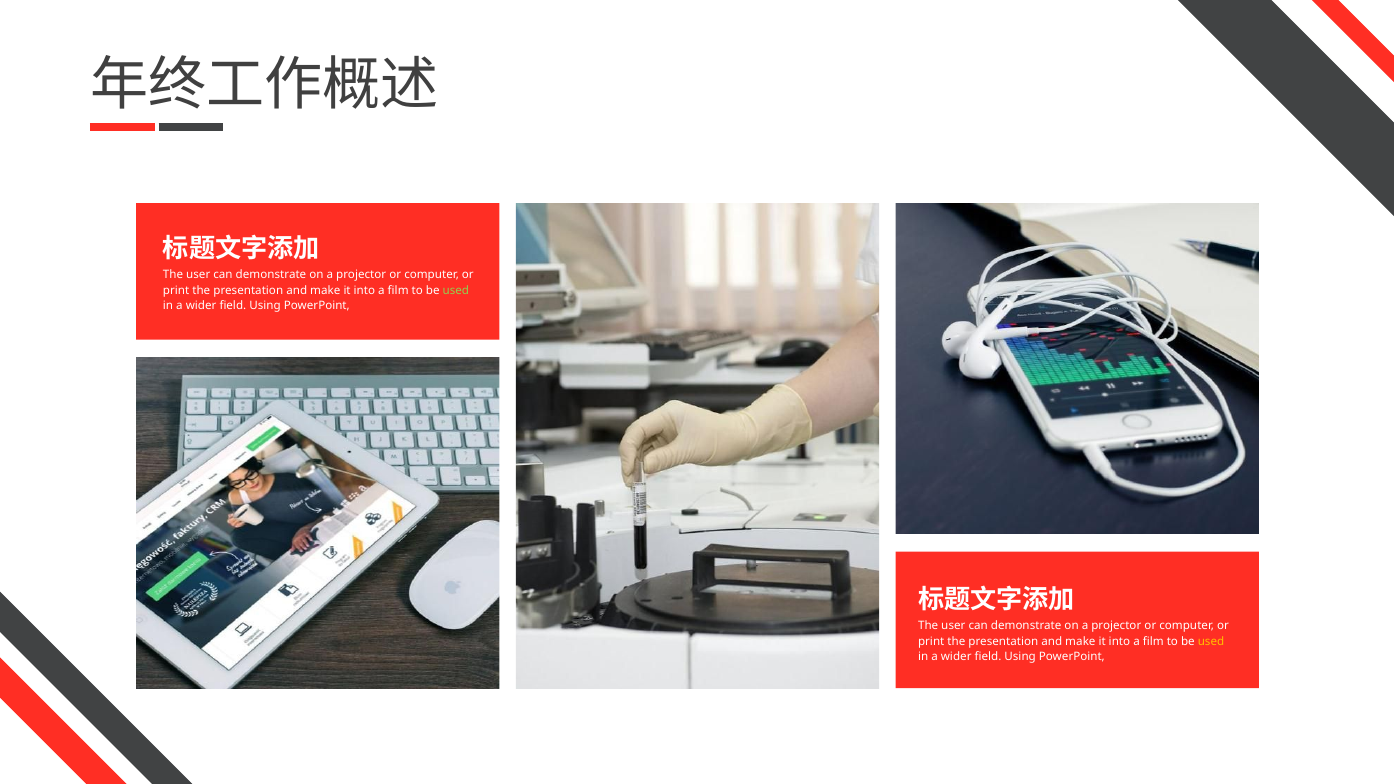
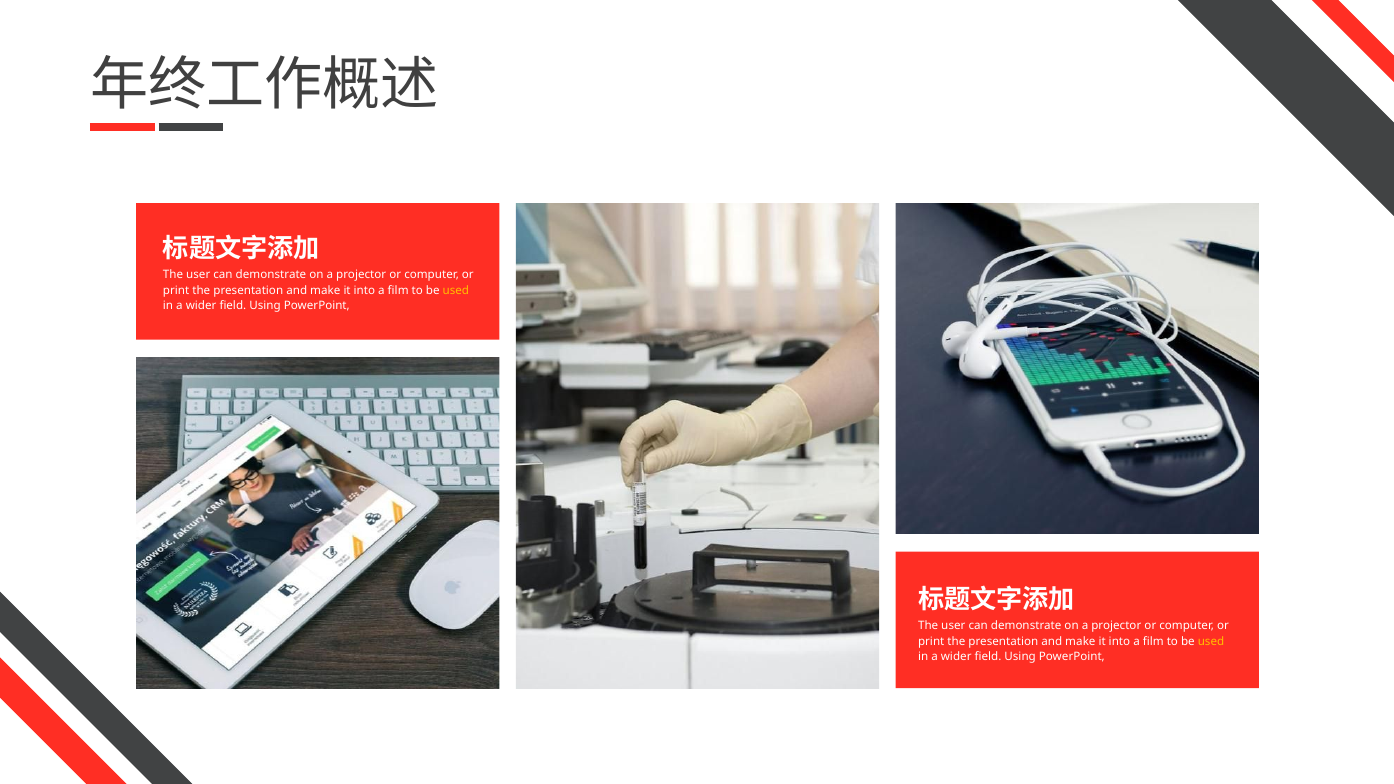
used colour: light green -> yellow (456, 290)
